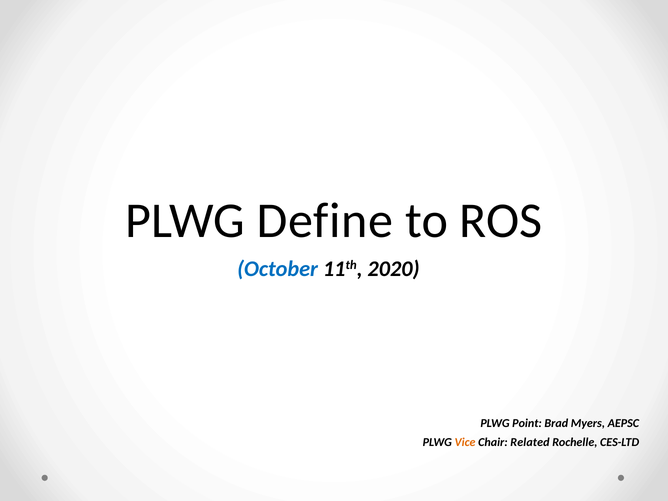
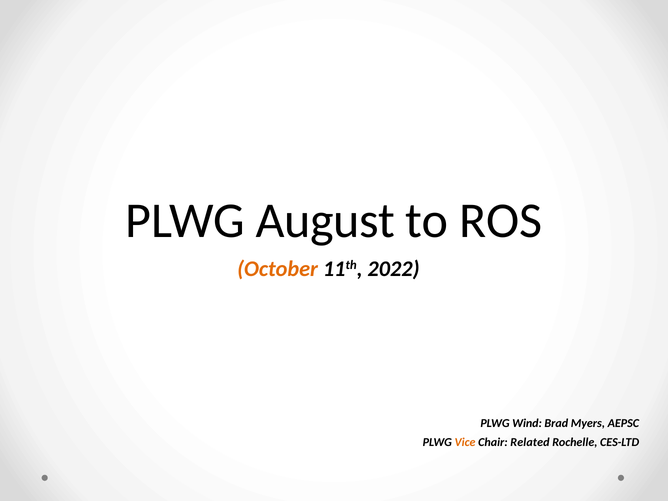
Define: Define -> August (325, 221)
October colour: blue -> orange (278, 269)
2020: 2020 -> 2022 (394, 269)
Point: Point -> Wind (527, 423)
